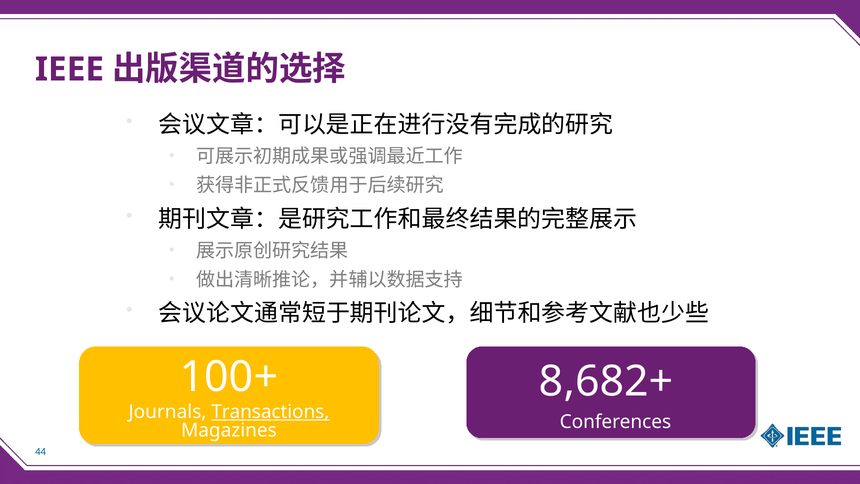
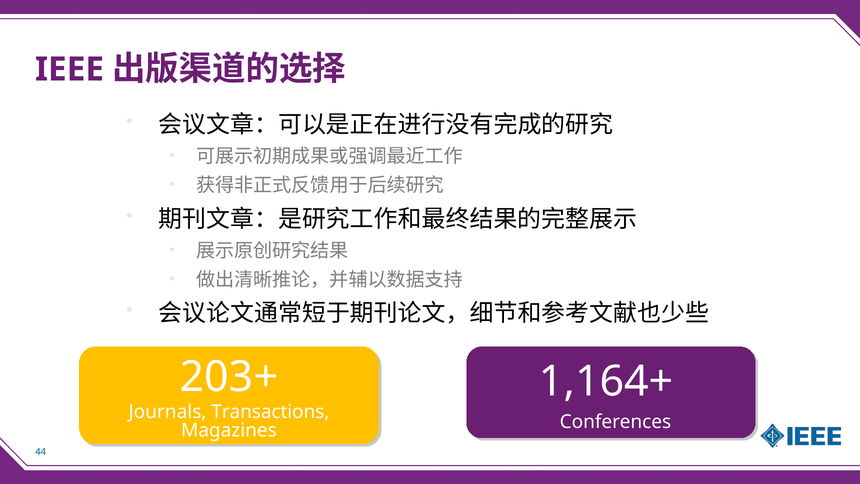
100+: 100+ -> 203+ (229, 377)
8,682+: 8,682+ -> 1,164+ (606, 382)
Transactions underline: present -> none (270, 412)
